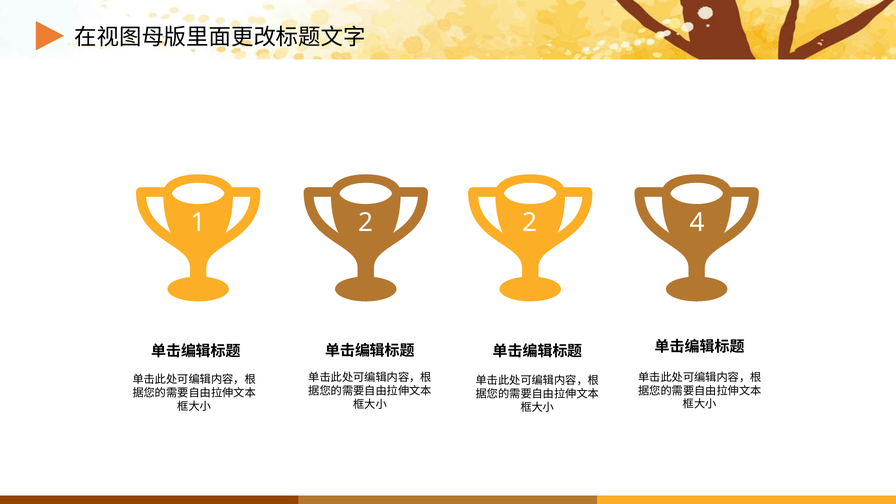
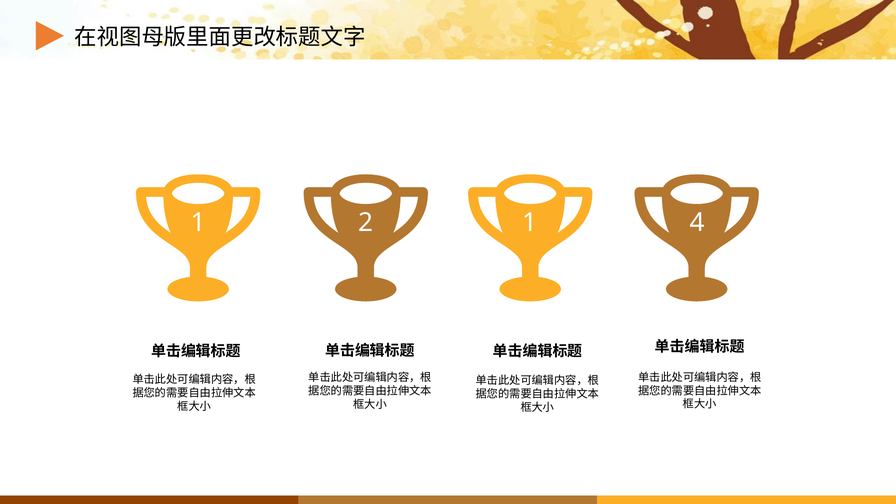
2 2: 2 -> 1 (530, 223)
